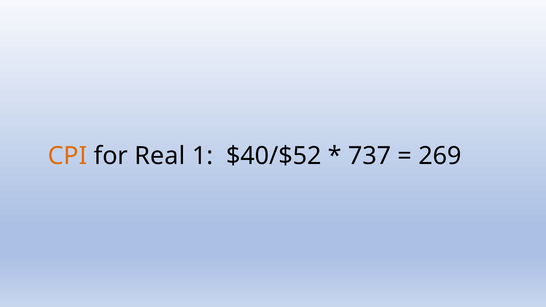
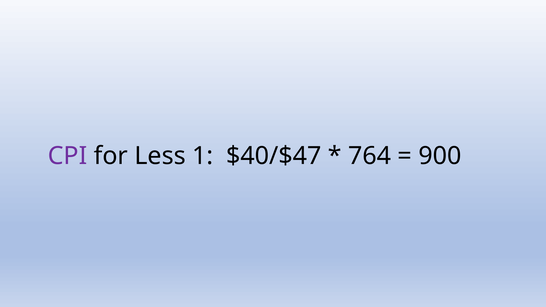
CPI colour: orange -> purple (68, 156)
Real: Real -> Less (160, 156)
$40/$52: $40/$52 -> $40/$47 (274, 156)
737: 737 -> 764 (370, 156)
269: 269 -> 900 (440, 156)
